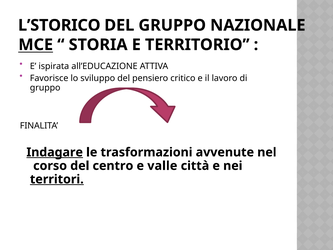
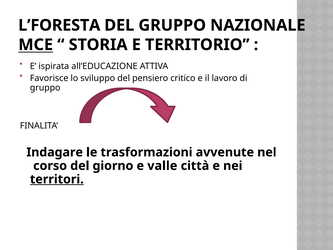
L’STORICO: L’STORICO -> L’FORESTA (59, 25)
Indagare underline: present -> none (55, 152)
centro: centro -> giorno (113, 166)
